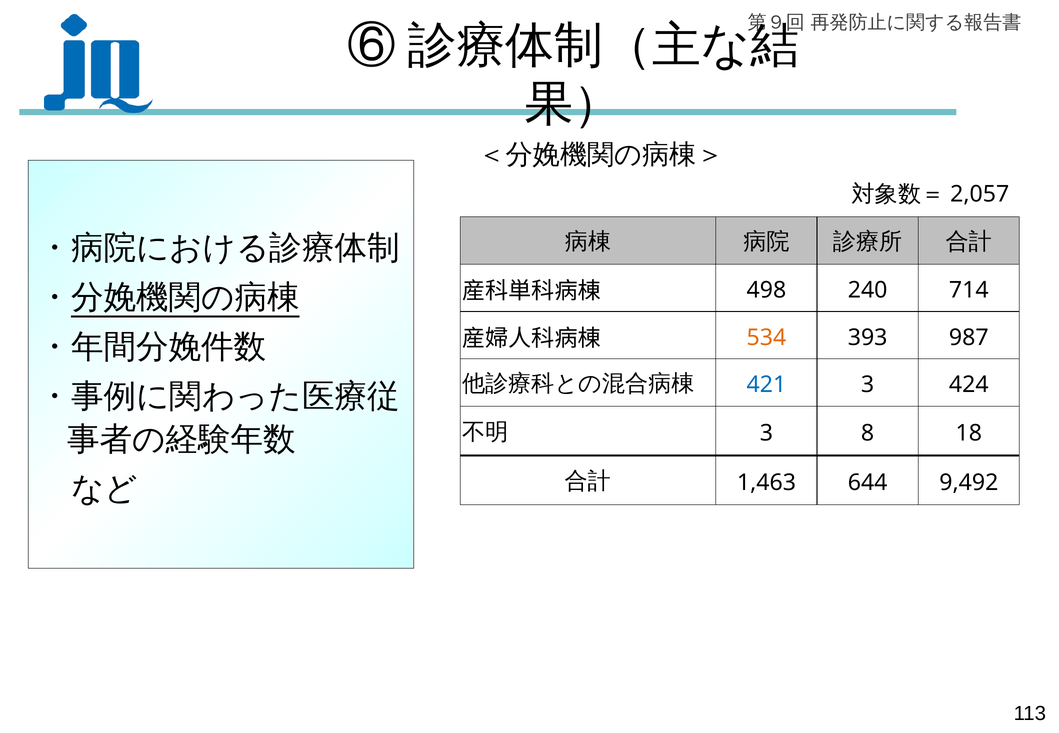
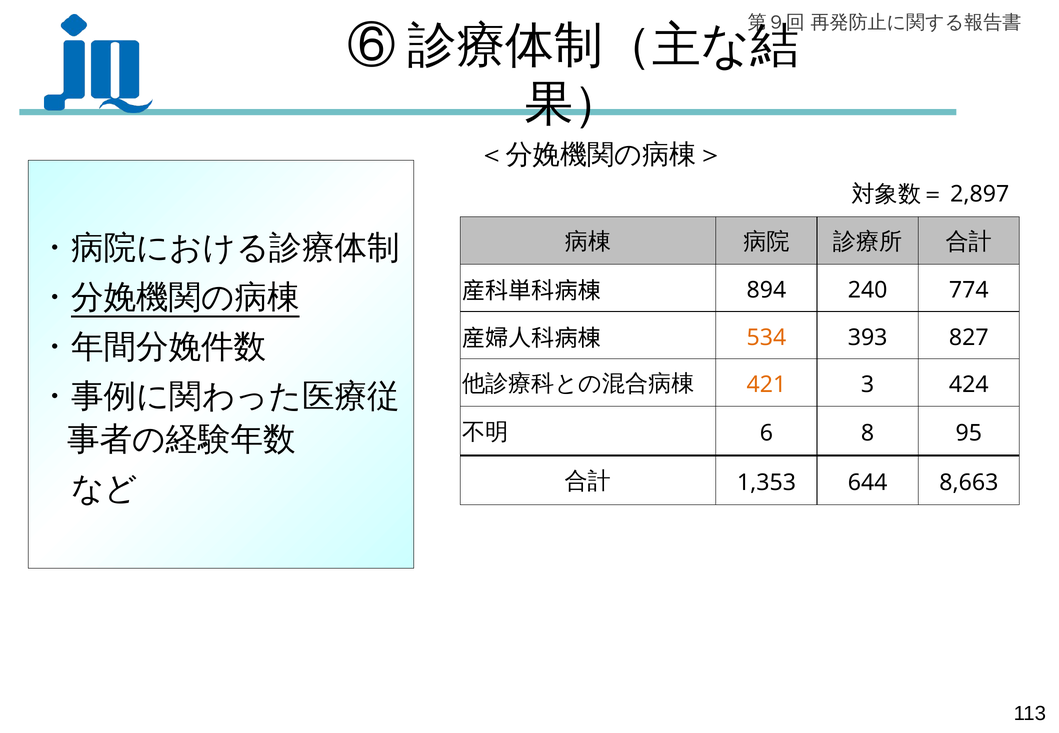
2,057: 2,057 -> 2,897 (980, 194)
498: 498 -> 894 (766, 290)
714: 714 -> 774 (969, 290)
987: 987 -> 827 (969, 338)
421 colour: blue -> orange (766, 385)
3: 3 -> 6 (766, 433)
18: 18 -> 95 (969, 433)
1,463: 1,463 -> 1,353 (766, 483)
9,492: 9,492 -> 8,663 (969, 483)
